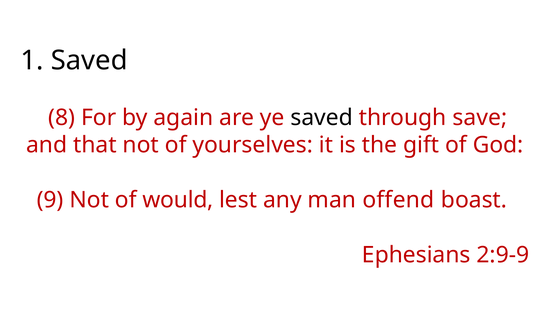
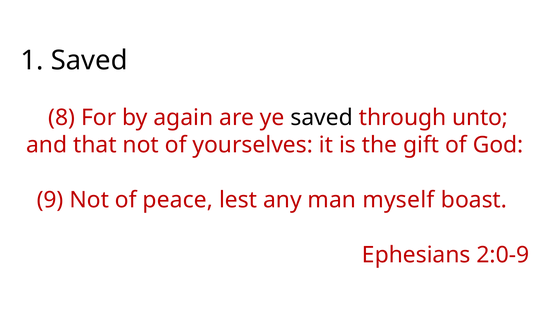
save: save -> unto (480, 118)
would: would -> peace (178, 200)
offend: offend -> myself (398, 200)
2:9-9: 2:9-9 -> 2:0-9 (503, 255)
